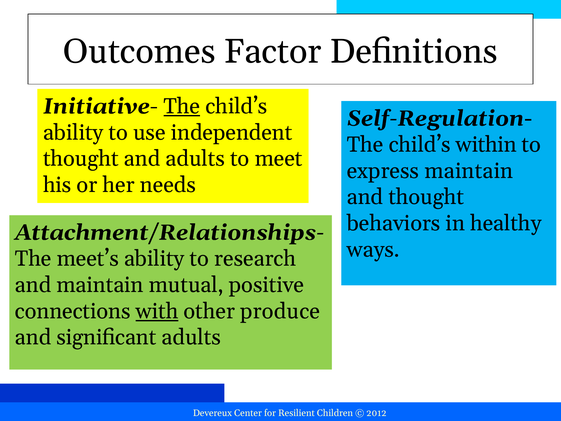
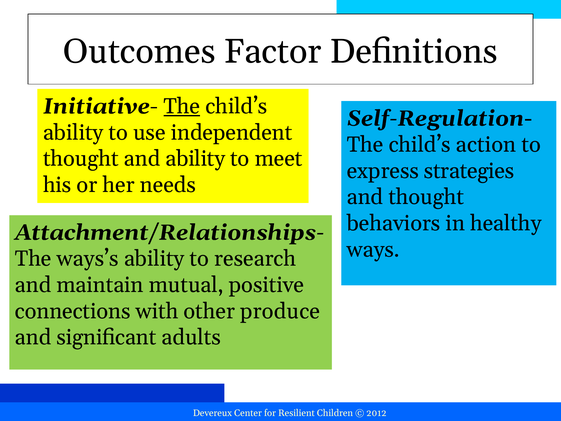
within: within -> action (486, 145)
and adults: adults -> ability (195, 159)
express maintain: maintain -> strategies (469, 171)
meet’s: meet’s -> ways’s (88, 259)
with underline: present -> none (157, 311)
